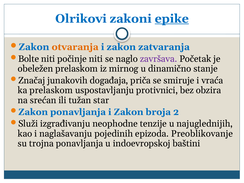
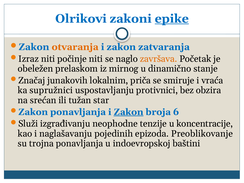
Bolte: Bolte -> Izraz (29, 59)
završava colour: purple -> orange (159, 59)
događaja: događaja -> lokalnim (109, 80)
ka prelaskom: prelaskom -> supružnici (51, 90)
Zakon underline: none -> present (129, 112)
2: 2 -> 6 (176, 112)
najuglednijih: najuglednijih -> koncentracije (205, 124)
